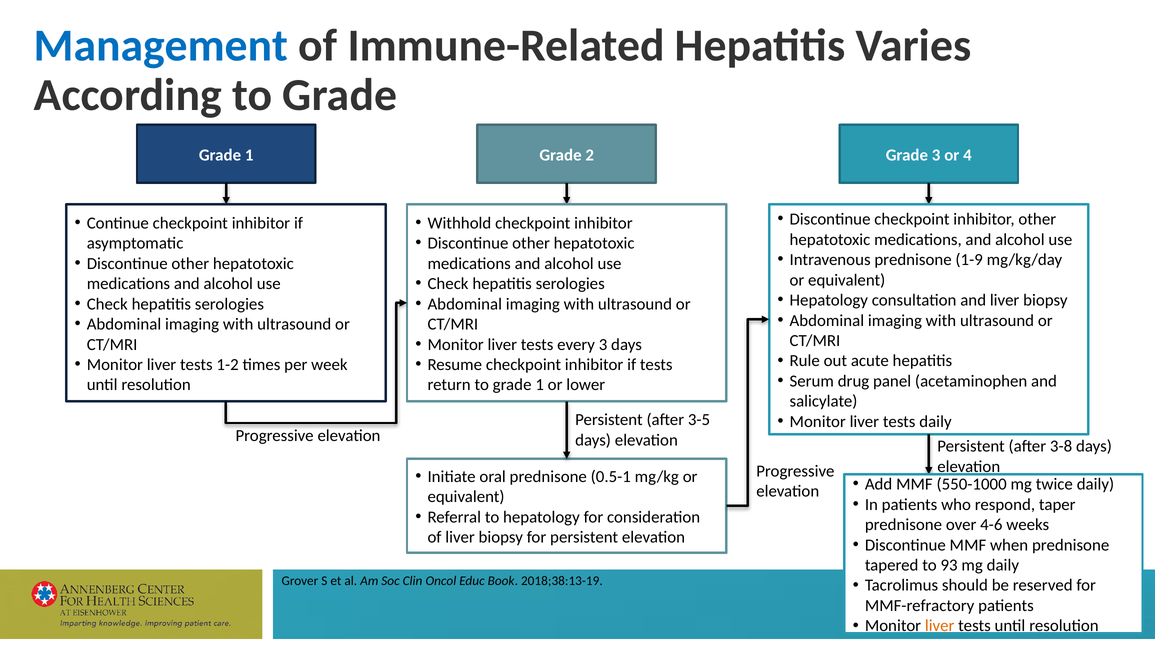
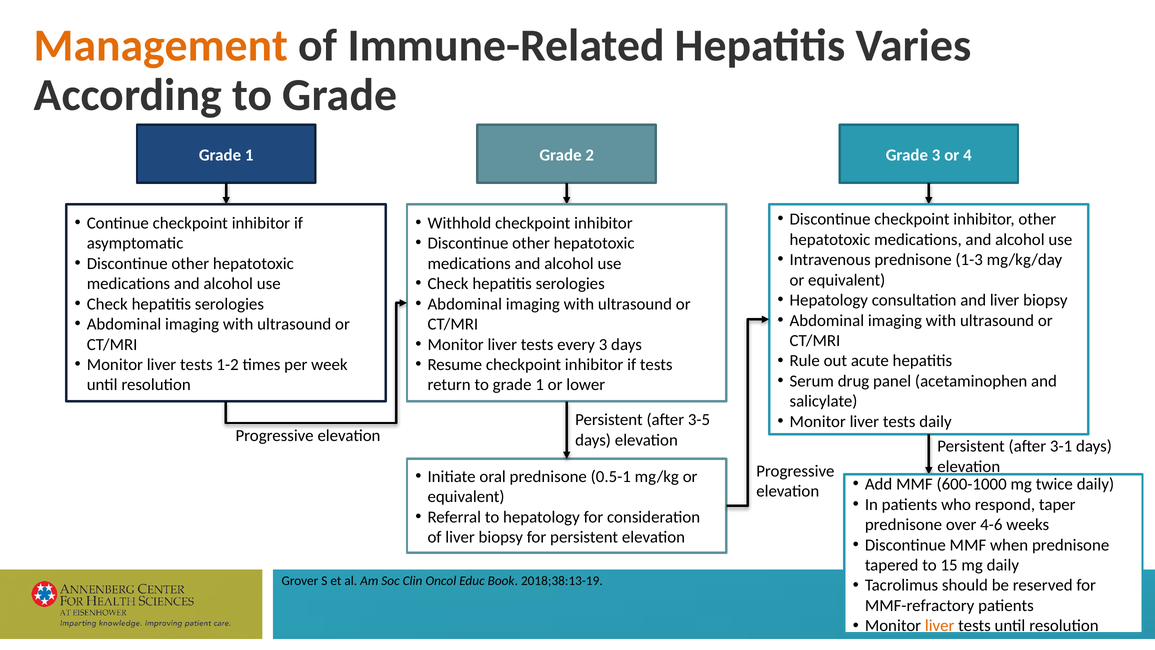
Management colour: blue -> orange (161, 46)
1-9: 1-9 -> 1-3 (969, 260)
3-8: 3-8 -> 3-1 (1061, 446)
550-1000: 550-1000 -> 600-1000 (972, 484)
93: 93 -> 15 (949, 565)
